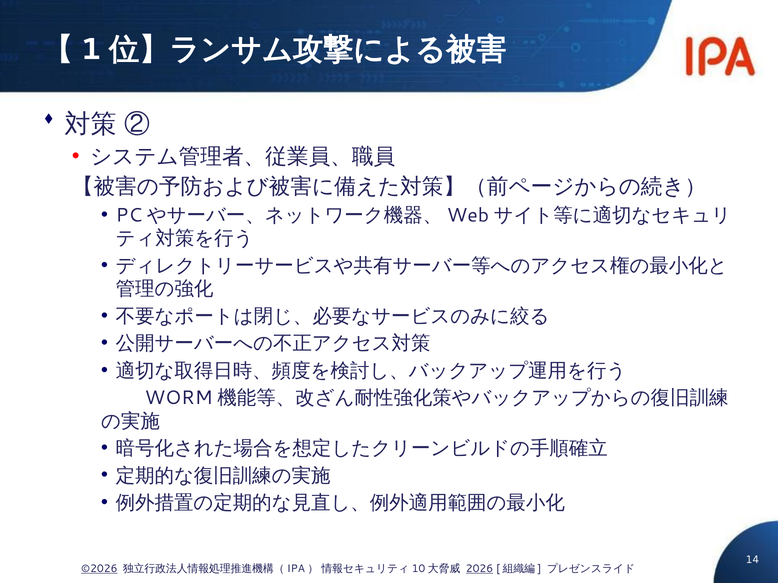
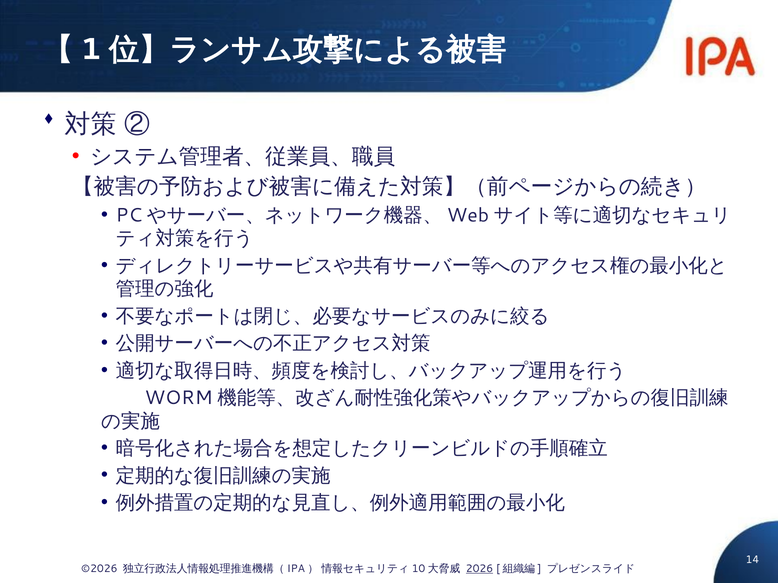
©2026 underline: present -> none (99, 569)
